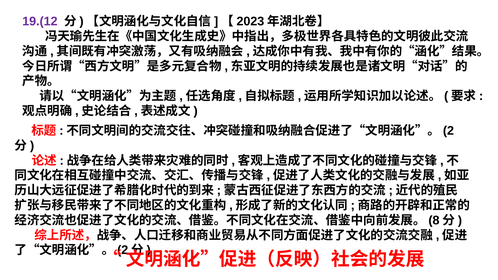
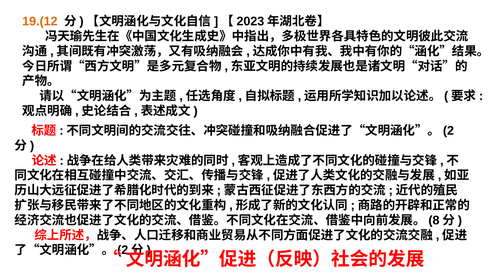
19.(12 colour: purple -> orange (40, 21)
